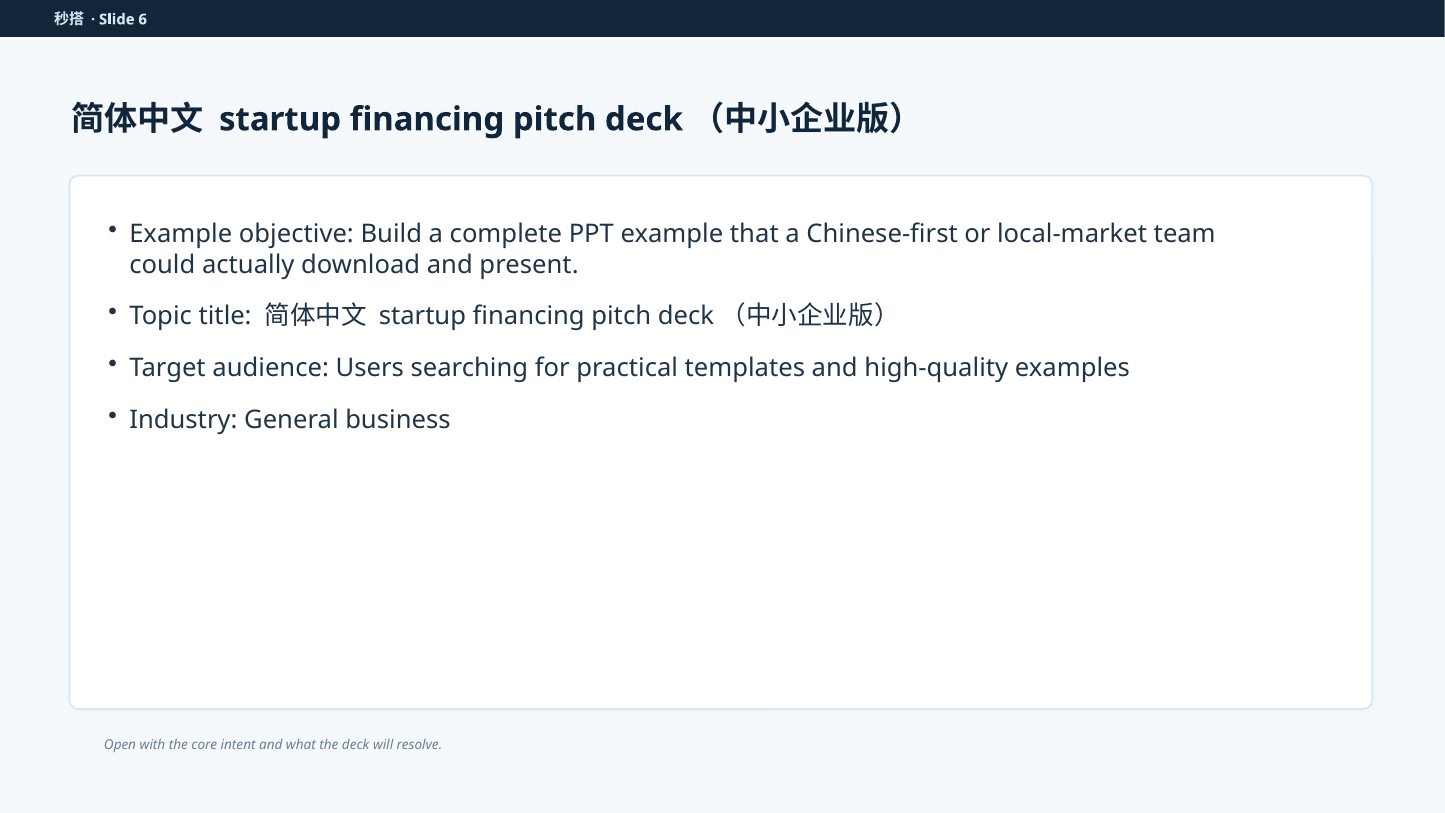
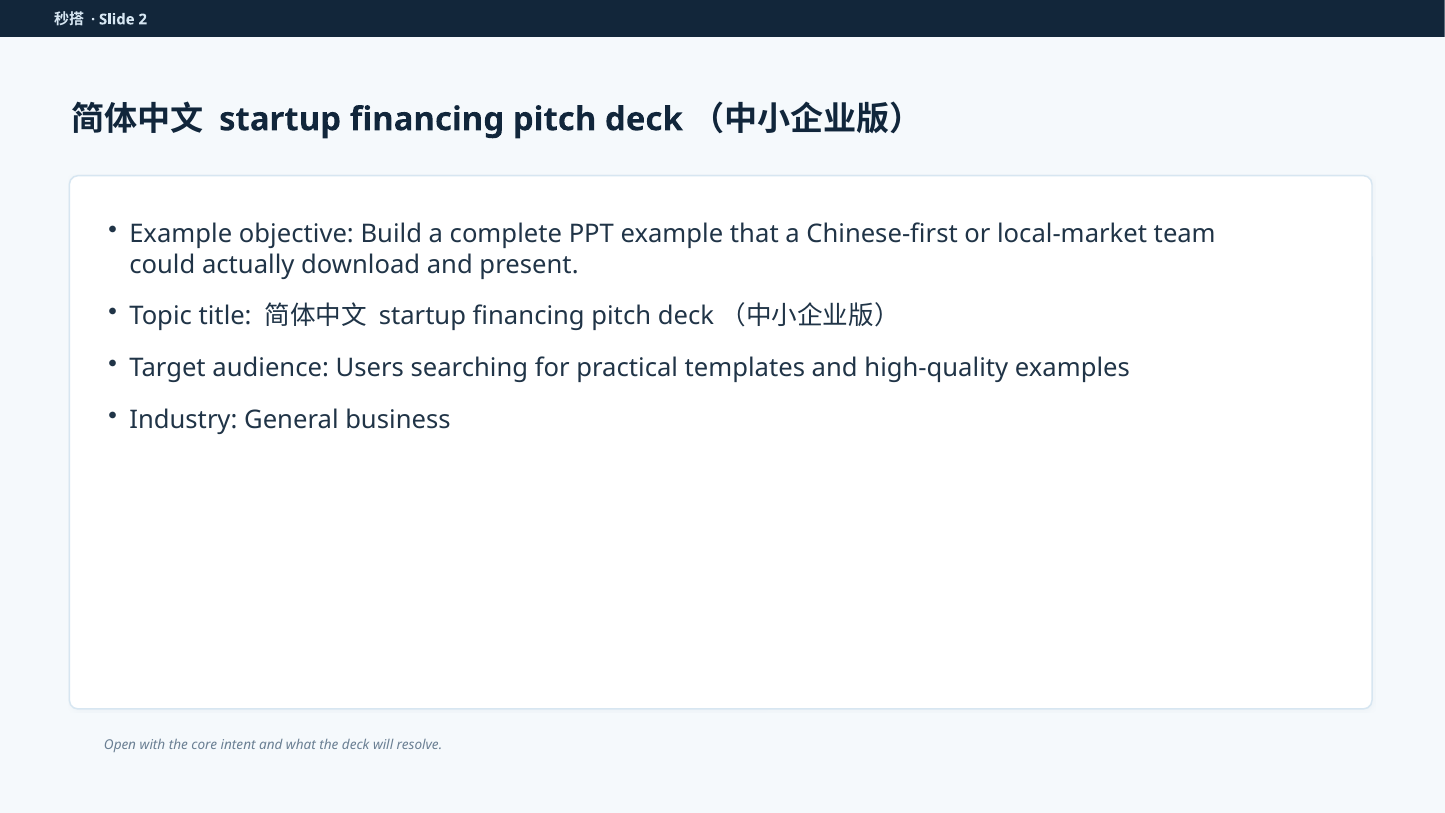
6: 6 -> 2 (143, 19)
